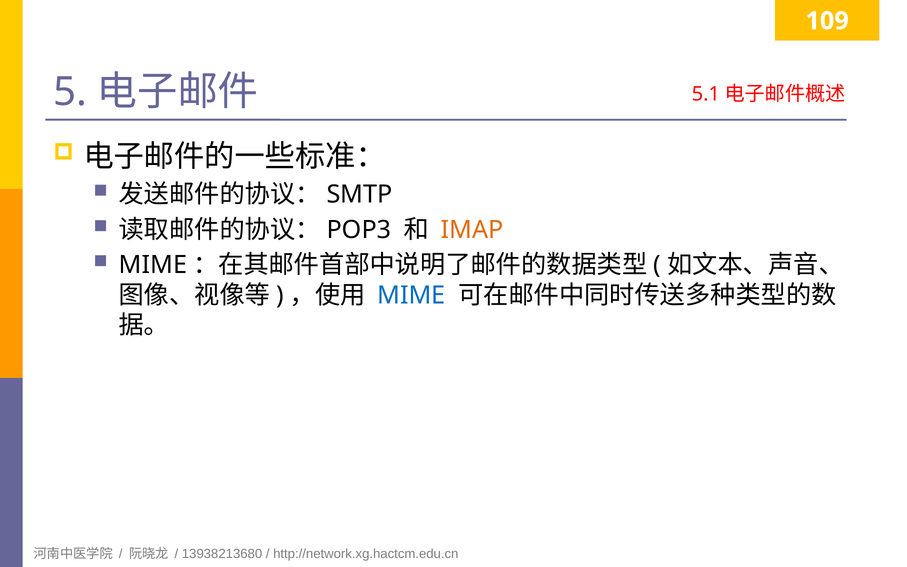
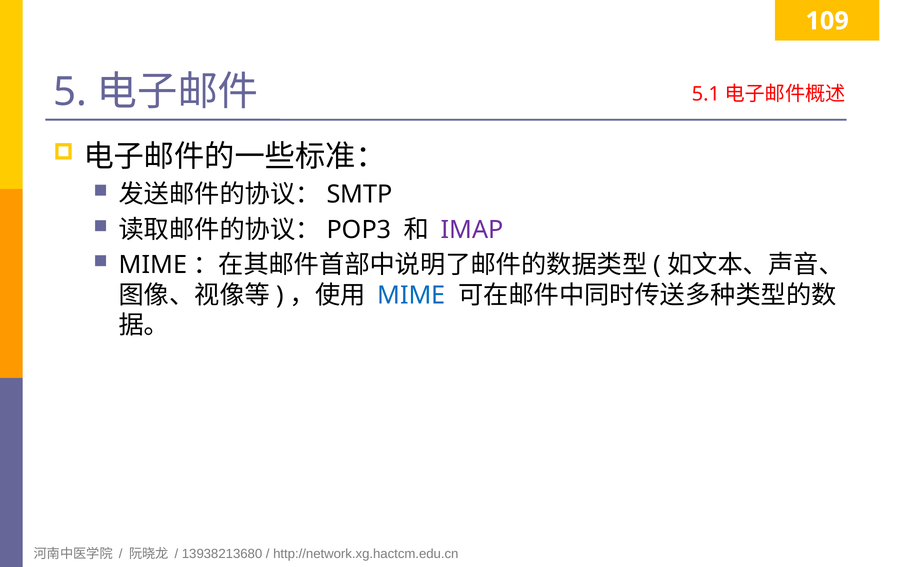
IMAP colour: orange -> purple (472, 230)
